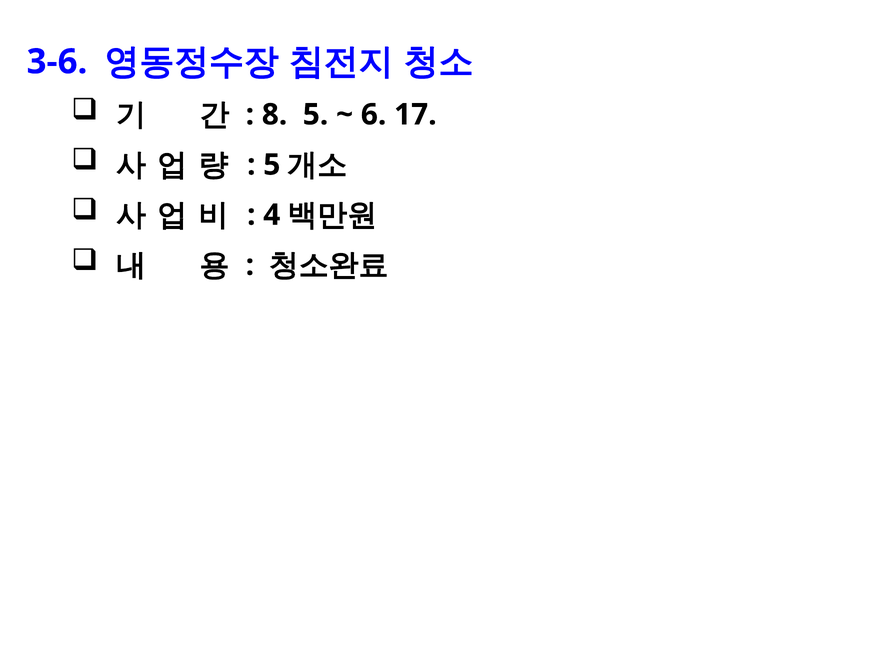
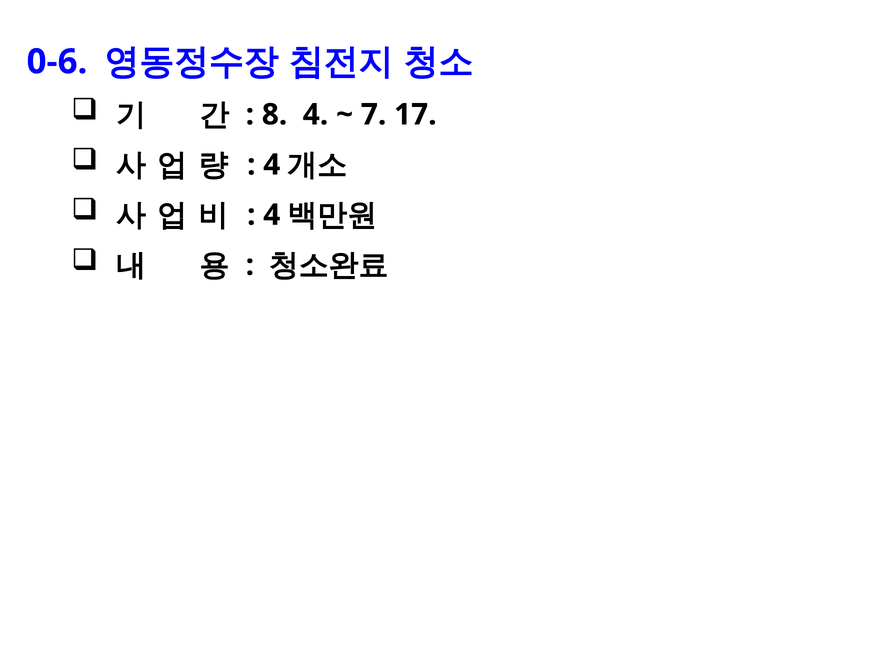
3-6: 3-6 -> 0-6 (57, 62)
8 5: 5 -> 4 (315, 115)
6: 6 -> 7 (374, 115)
5: 5 -> 4 (272, 165)
